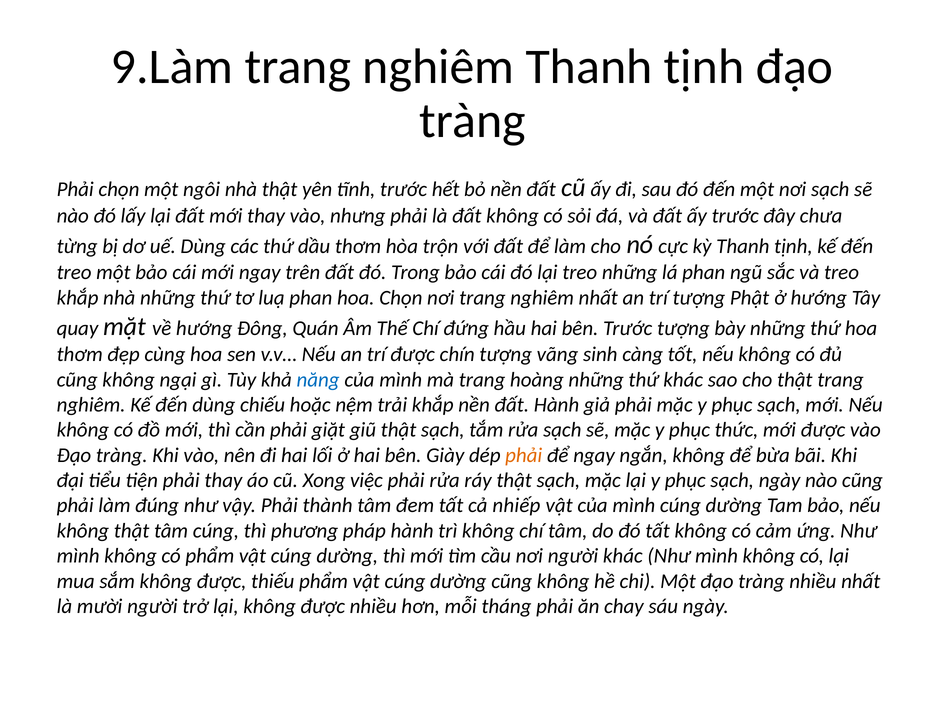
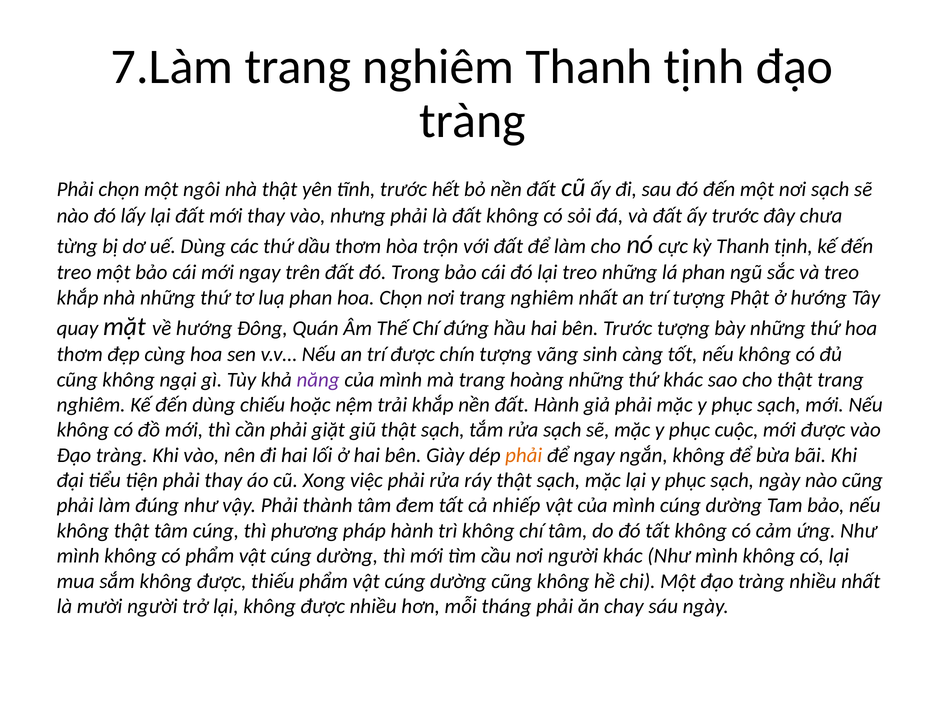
9.Làm: 9.Làm -> 7.Làm (172, 67)
năng colour: blue -> purple (318, 379)
thức: thức -> cuộc (737, 430)
